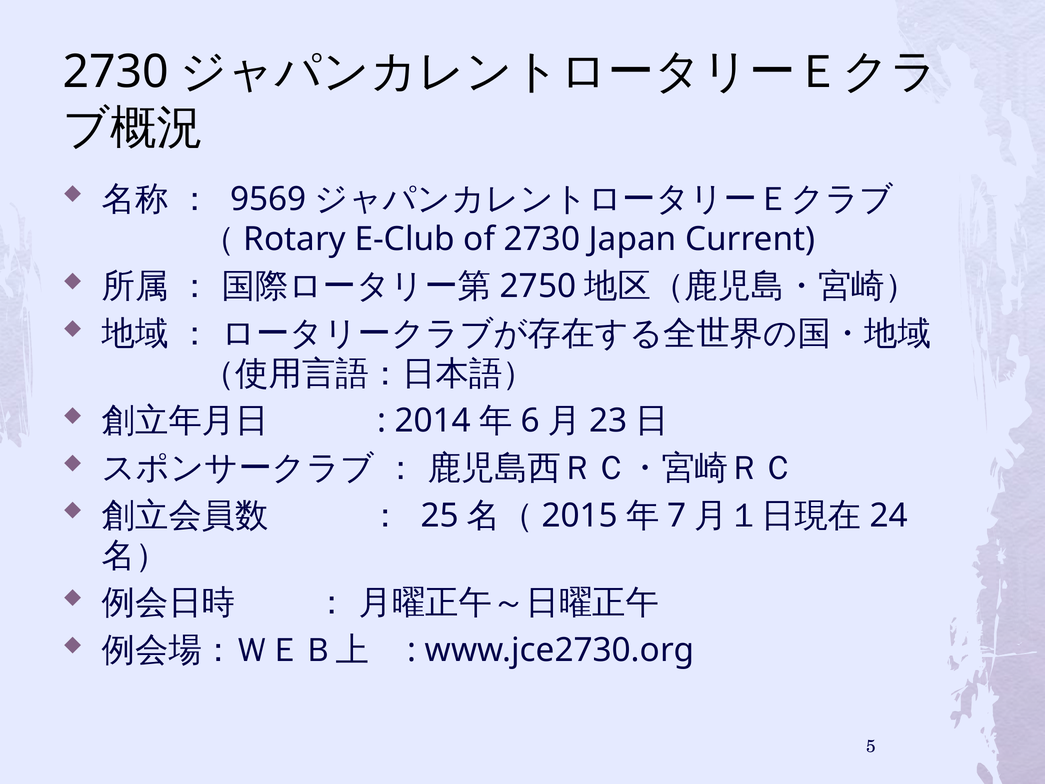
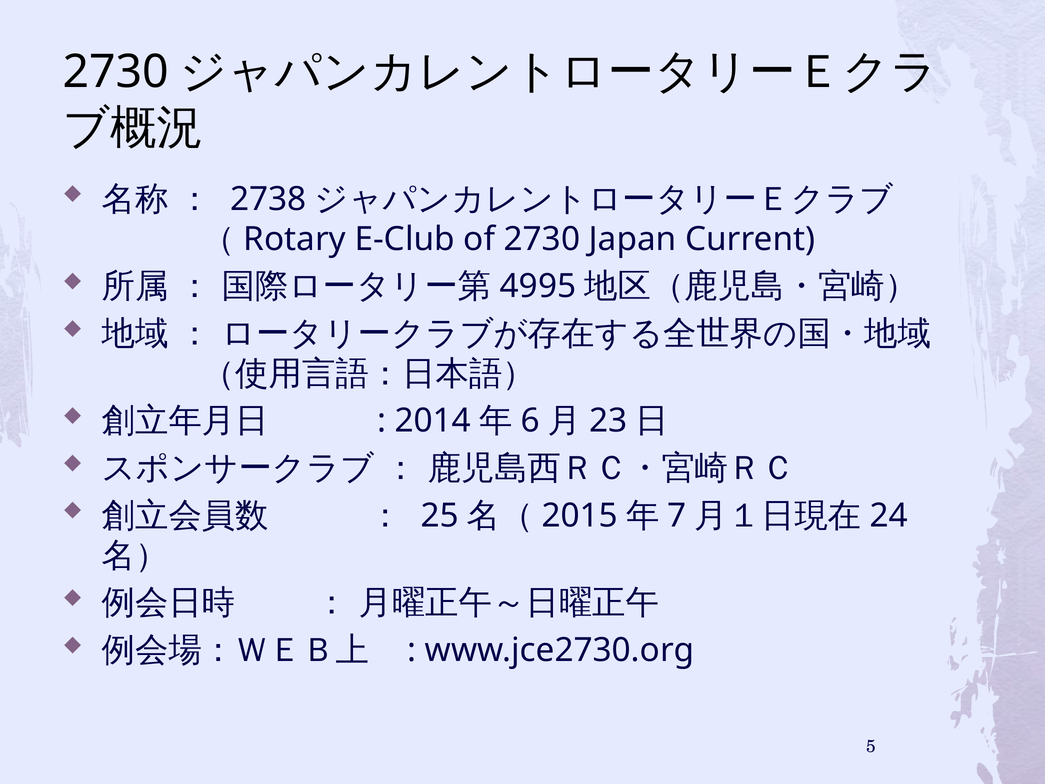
9569: 9569 -> 2738 (268, 199)
2750: 2750 -> 4995 (538, 286)
